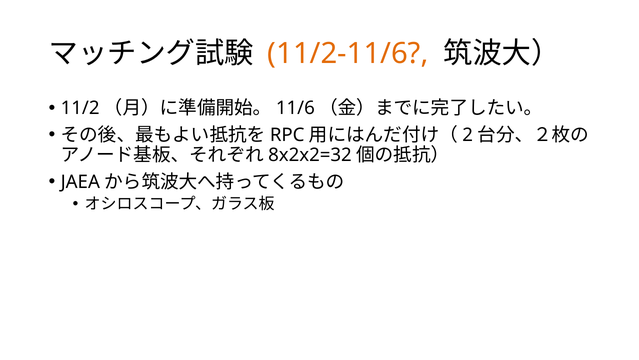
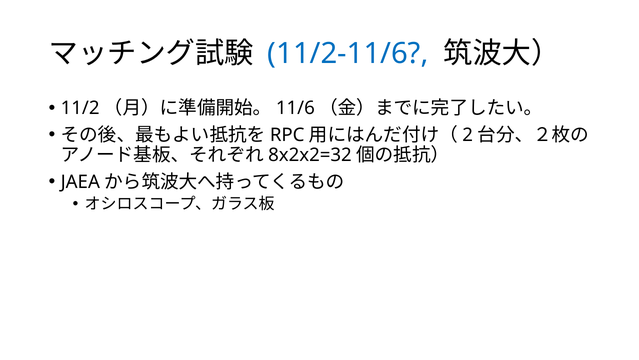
11/2-11/6 colour: orange -> blue (348, 54)
